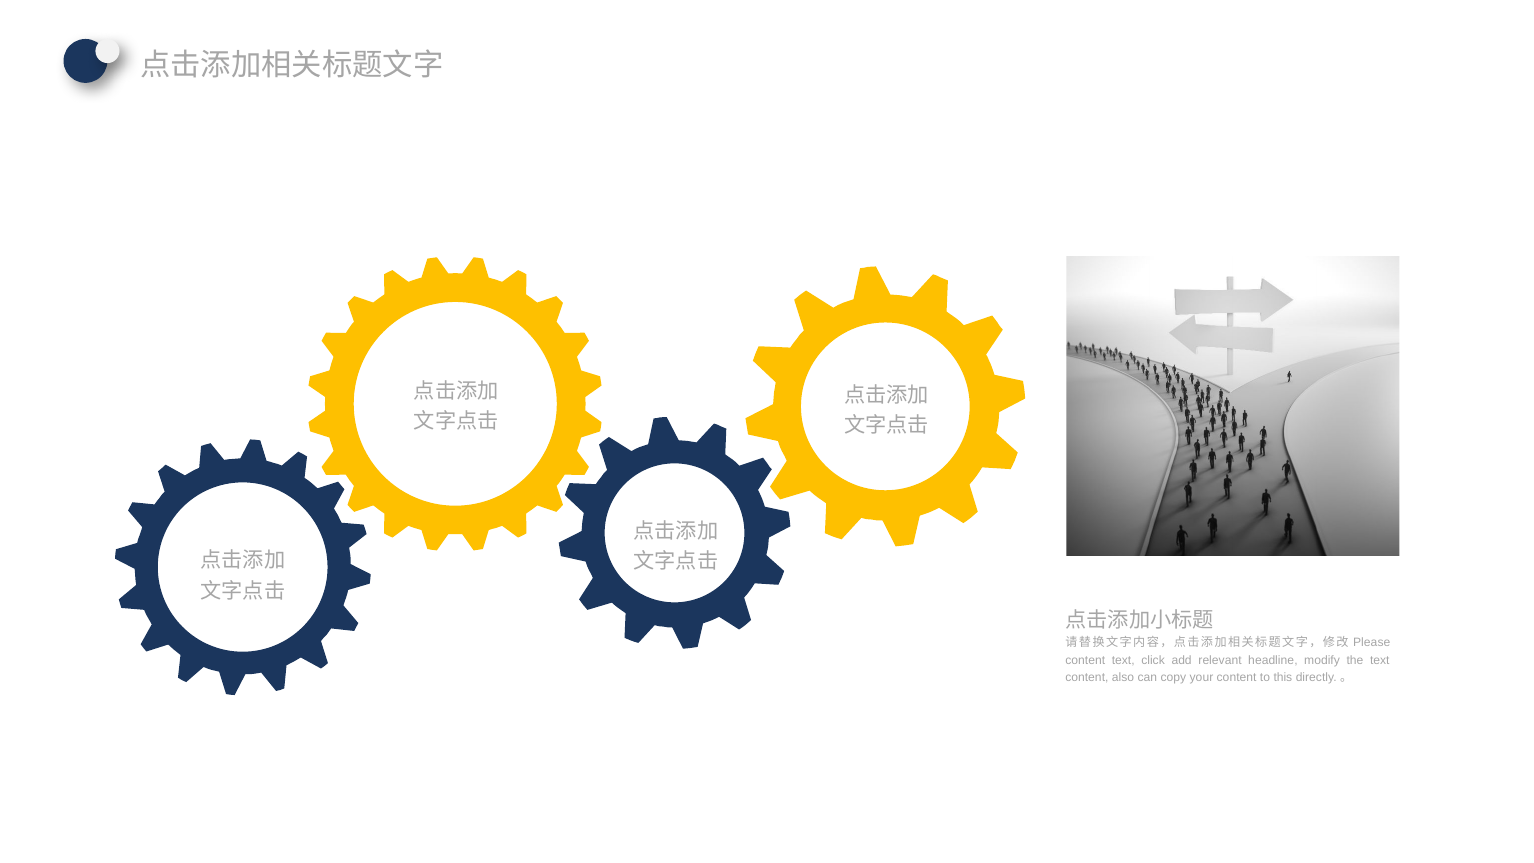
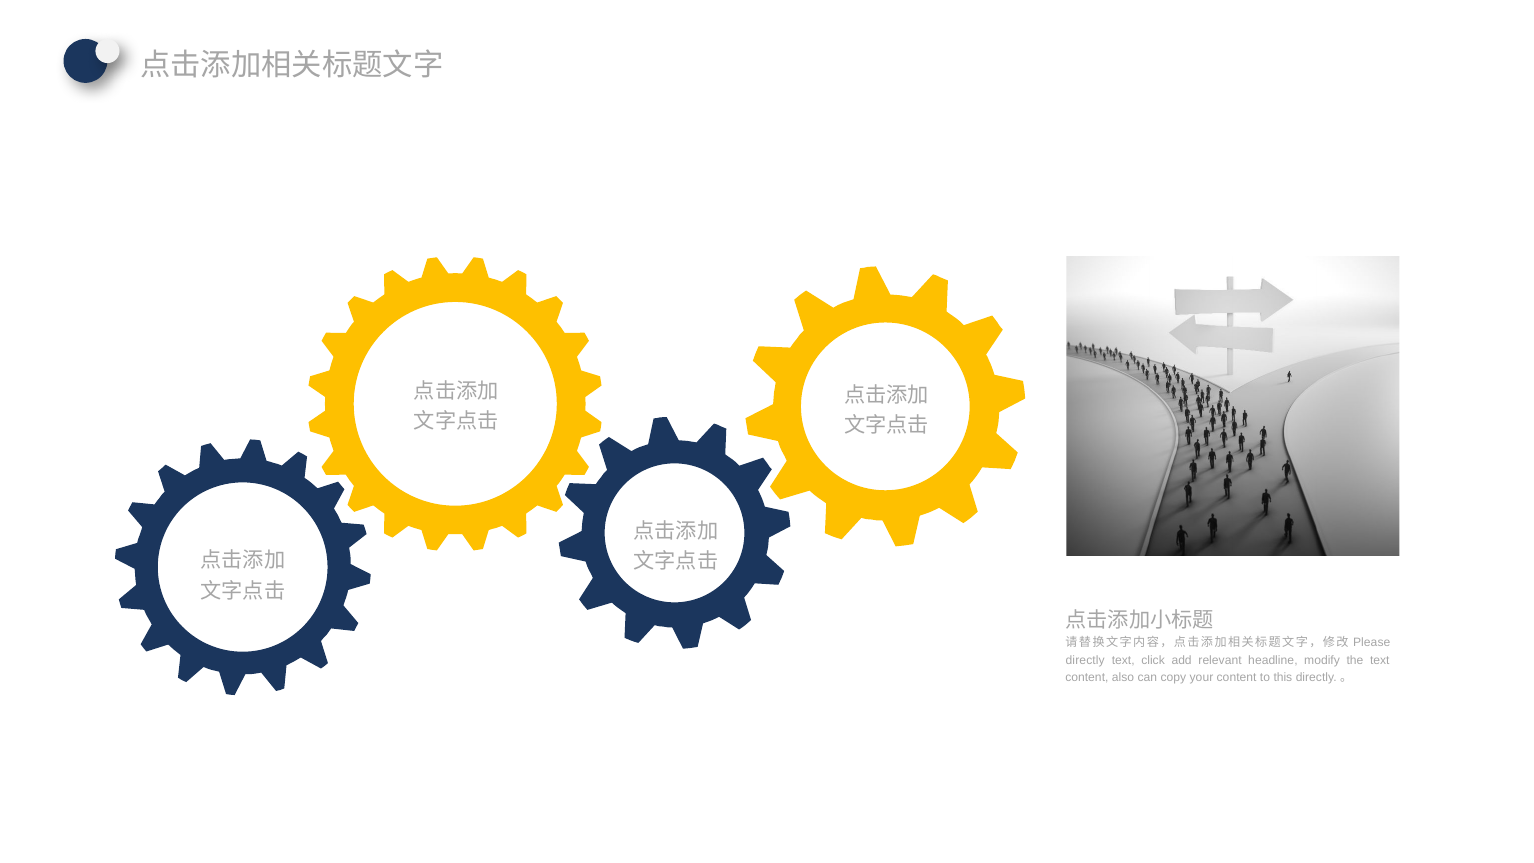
content: content -> directly (1085, 660)
